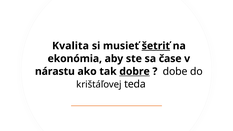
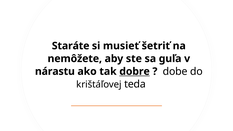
Kvalita: Kvalita -> Staráte (71, 46)
šetriť underline: present -> none (156, 46)
ekonómia: ekonómia -> nemôžete (75, 59)
čase: čase -> guľa (170, 59)
